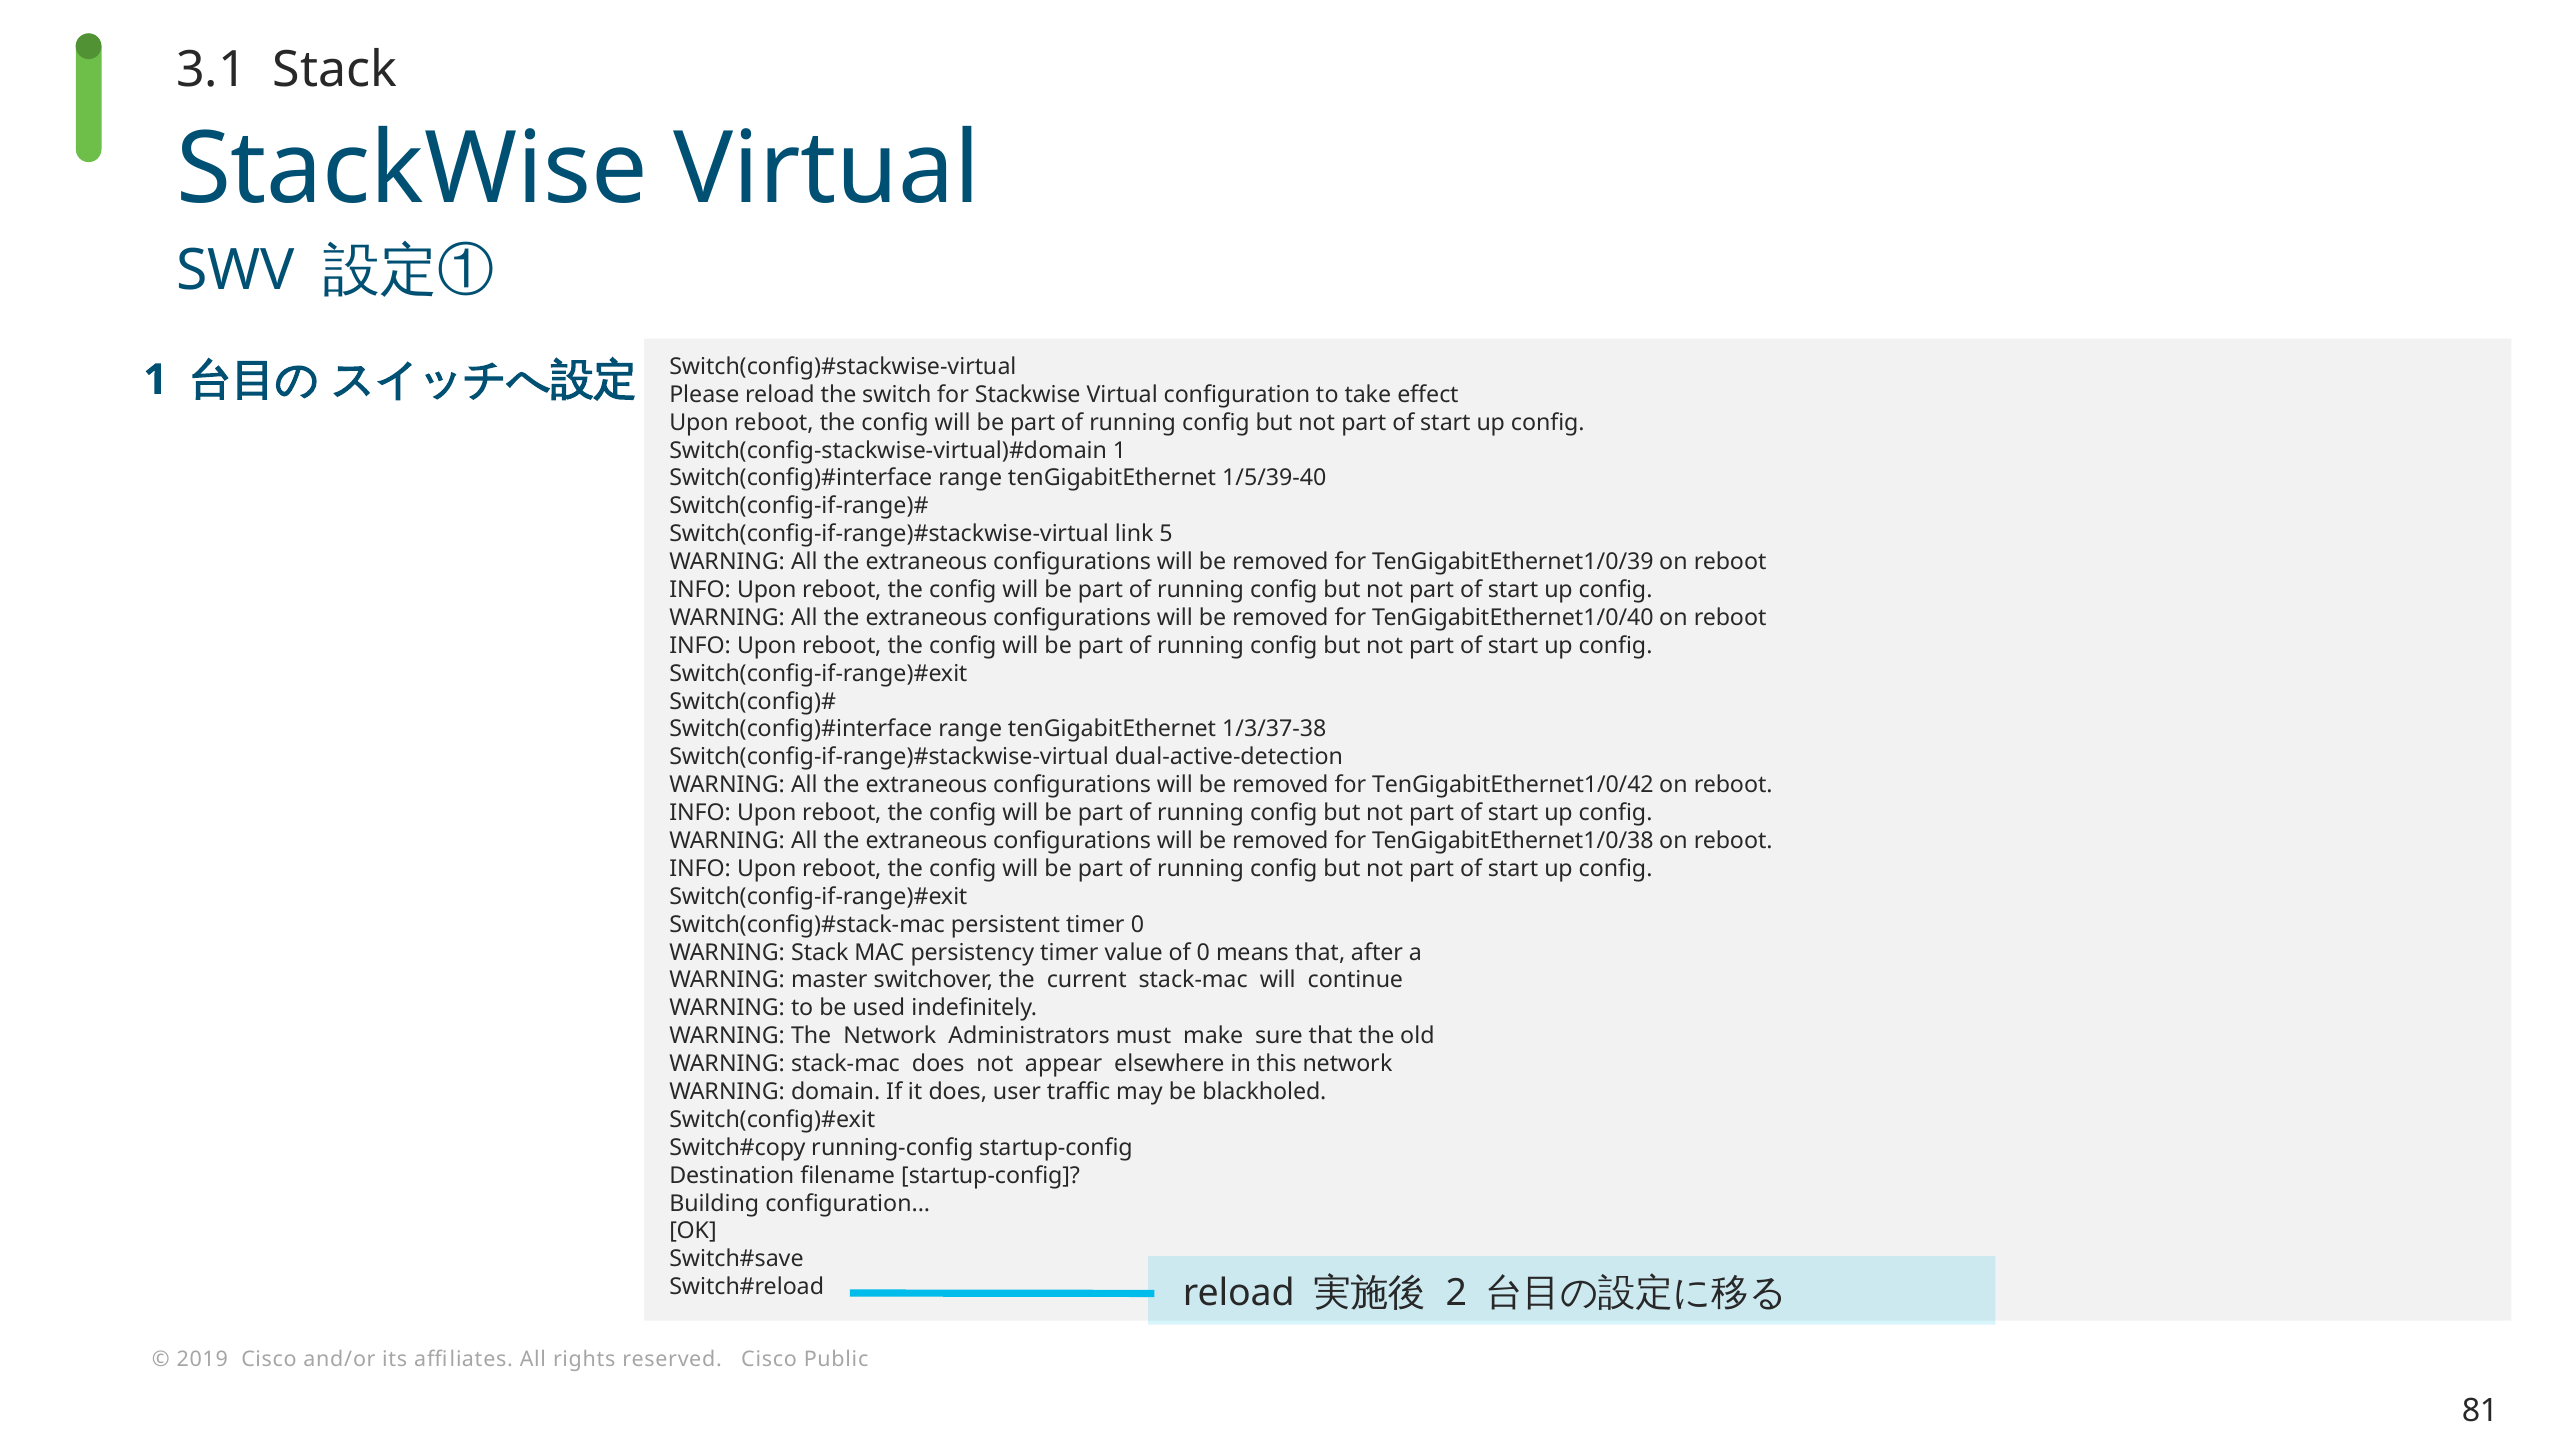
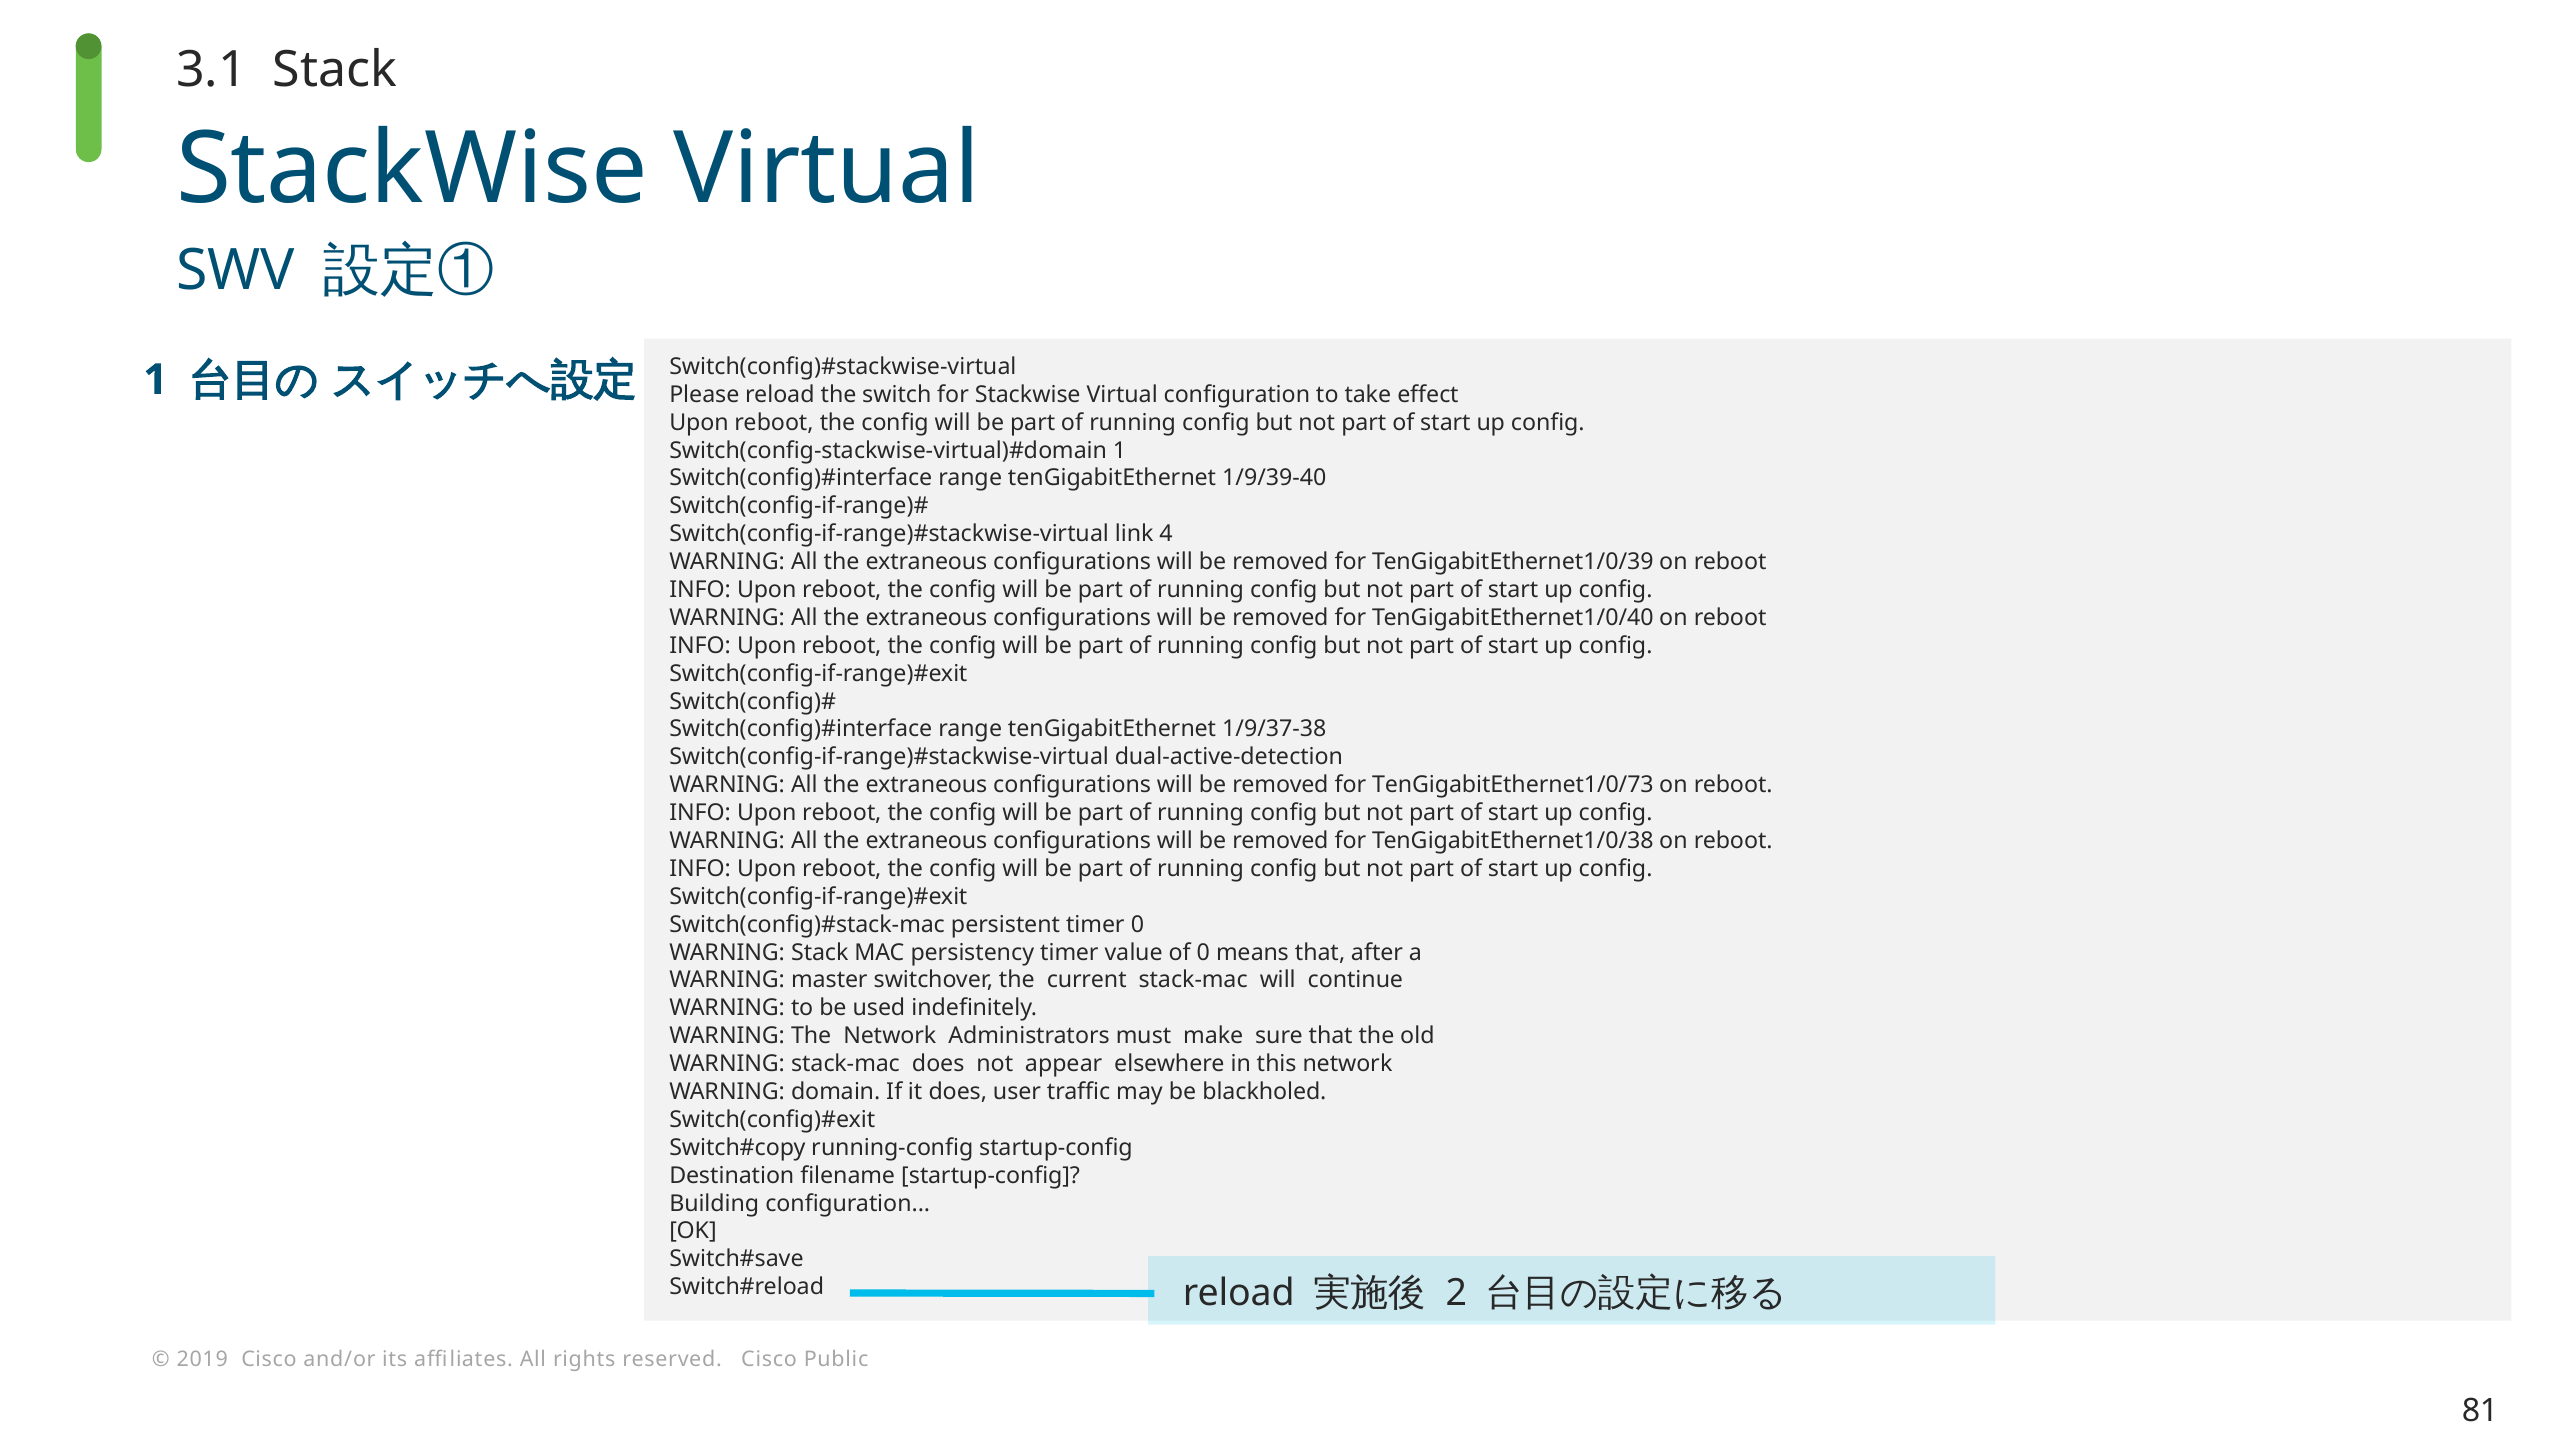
1/5/39-40: 1/5/39-40 -> 1/9/39-40 (1274, 478)
5: 5 -> 4 (1166, 534)
1/3/37-38: 1/3/37-38 -> 1/9/37-38 (1274, 729)
TenGigabitEthernet1/0/42: TenGigabitEthernet1/0/42 -> TenGigabitEthernet1/0/73 (1513, 785)
